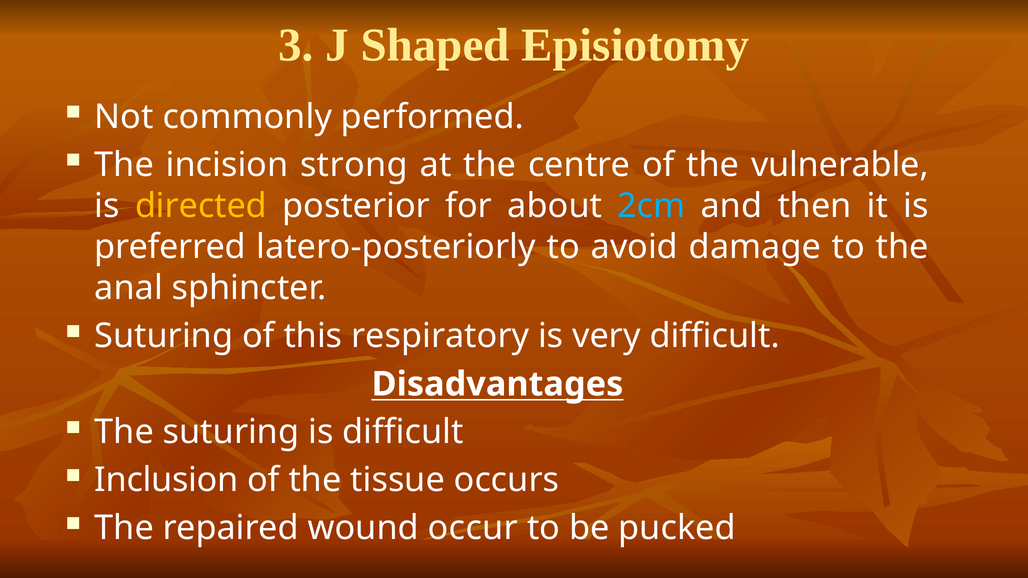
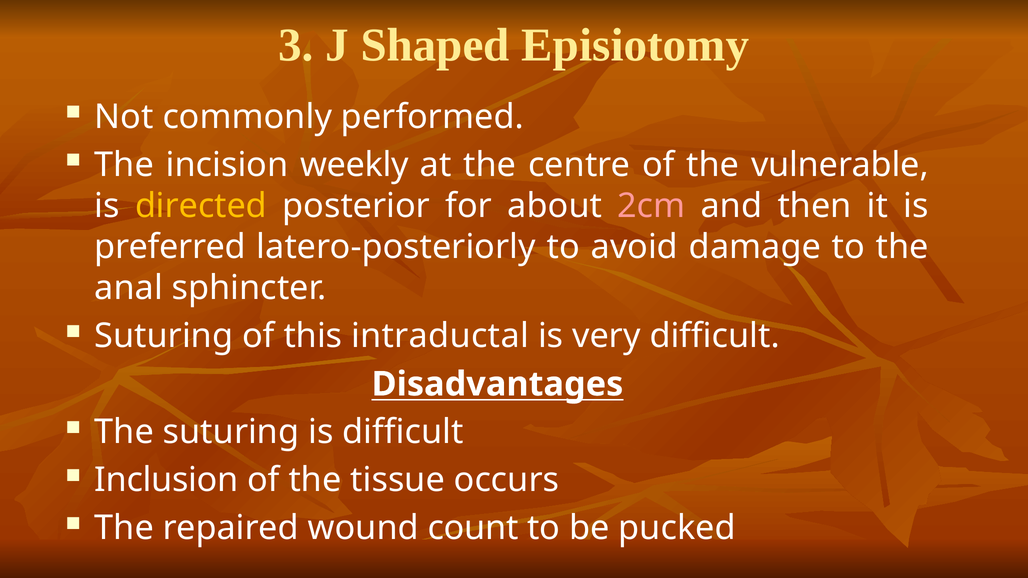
strong: strong -> weekly (354, 165)
2cm colour: light blue -> pink (651, 206)
respiratory: respiratory -> intraductal (440, 336)
occur: occur -> count (473, 528)
